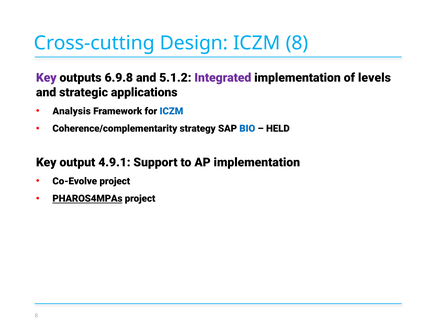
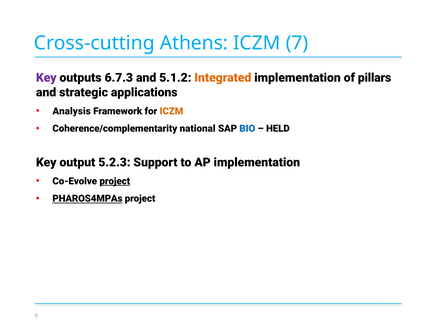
Design: Design -> Athens (194, 43)
ICZM 8: 8 -> 7 (297, 43)
6.9.8: 6.9.8 -> 6.7.3 (119, 78)
Integrated colour: purple -> orange (223, 78)
levels: levels -> pillars (375, 78)
ICZM colour: blue -> orange (171, 111)
strategy: strategy -> national (198, 129)
4.9.1: 4.9.1 -> 5.2.3 (114, 162)
project underline: none -> present (115, 181)
